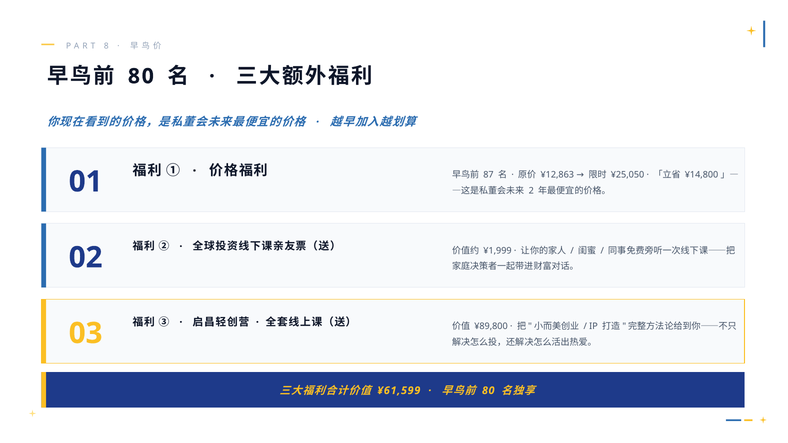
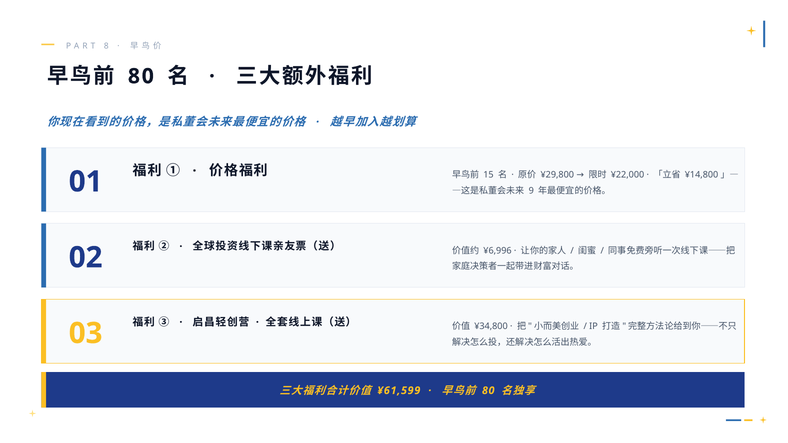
87: 87 -> 15 (488, 175)
¥12,863: ¥12,863 -> ¥29,800 (557, 175)
¥25,050: ¥25,050 -> ¥22,000 (627, 175)
2: 2 -> 9 (531, 191)
¥1,999: ¥1,999 -> ¥6,996 (497, 251)
¥89,800: ¥89,800 -> ¥34,800 (491, 327)
